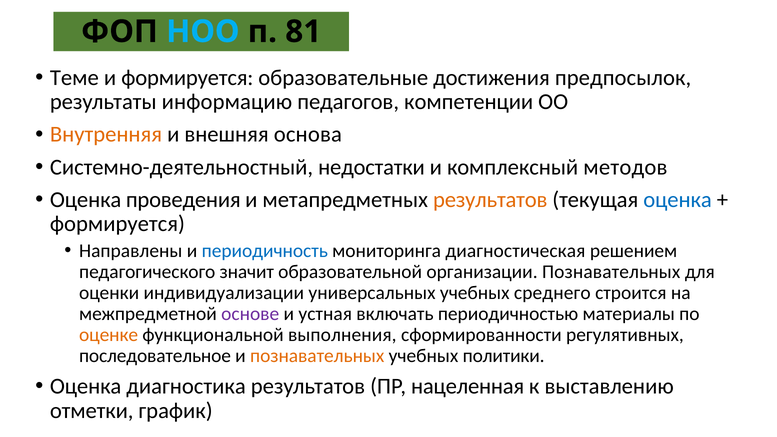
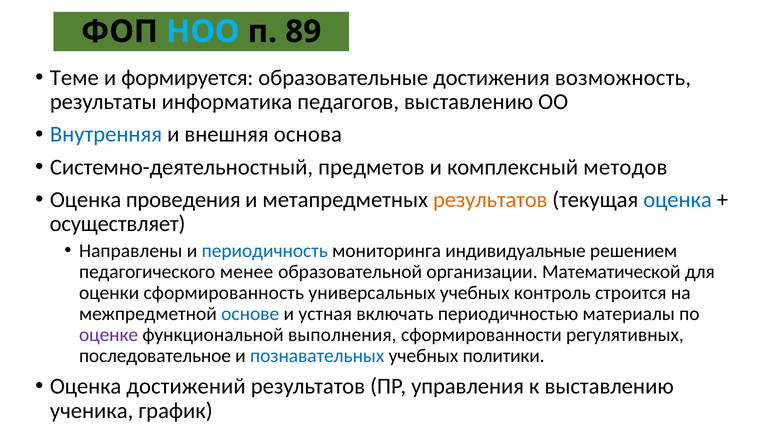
81: 81 -> 89 (303, 32)
предпосылок: предпосылок -> возможность (623, 78)
информацию: информацию -> информатика (227, 102)
педагогов компетенции: компетенции -> выставлению (469, 102)
Внутренняя colour: orange -> blue (106, 135)
недостатки: недостатки -> предметов (371, 167)
формируется: формируется -> осуществляет (118, 224)
диагностическая: диагностическая -> индивидуальные (516, 251)
значит: значит -> менее (247, 272)
организации Познавательных: Познавательных -> Математической (611, 272)
индивидуализации: индивидуализации -> сформированность (224, 293)
среднего: среднего -> контроль (552, 293)
основе colour: purple -> blue (250, 314)
оценке colour: orange -> purple (109, 335)
познавательных colour: orange -> blue (317, 356)
диагностика: диагностика -> достижений (186, 386)
нацеленная: нацеленная -> управления (468, 386)
отметки: отметки -> ученика (92, 411)
